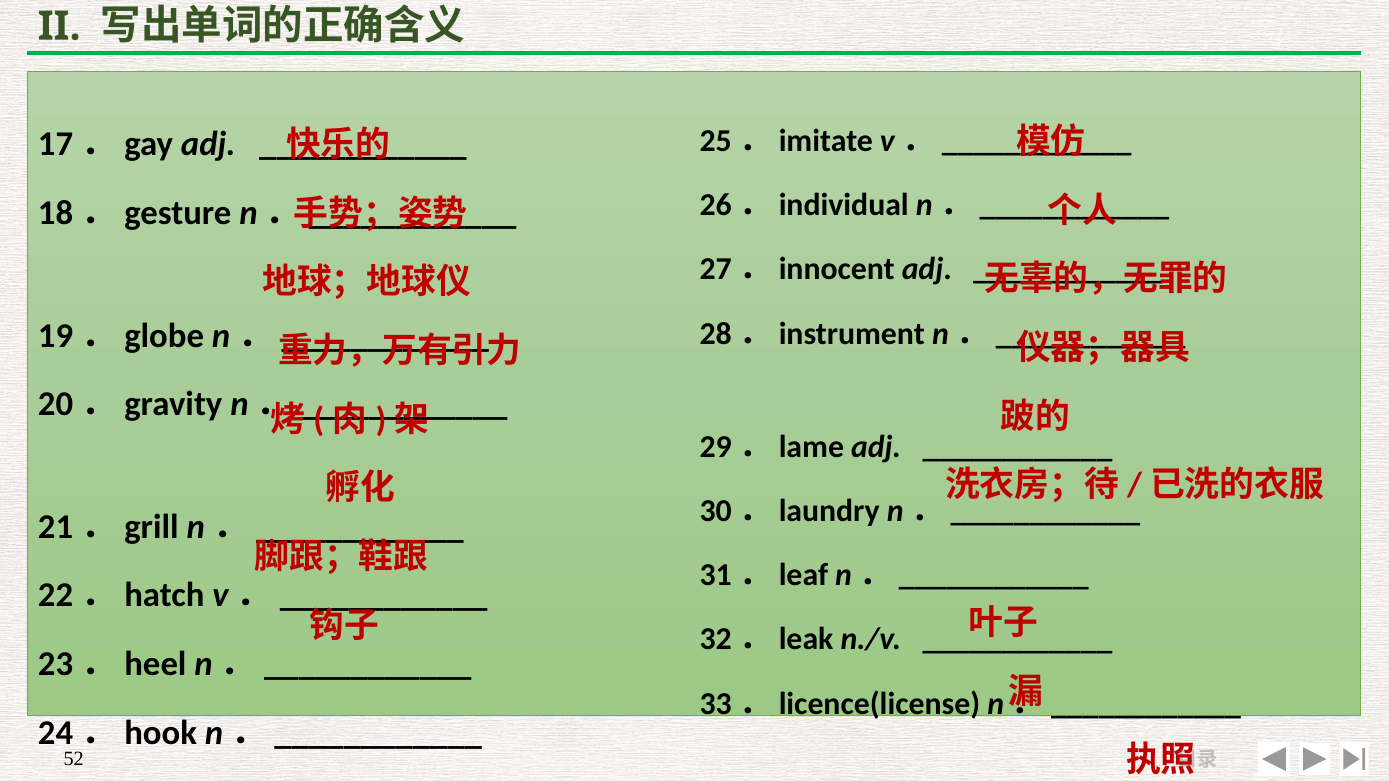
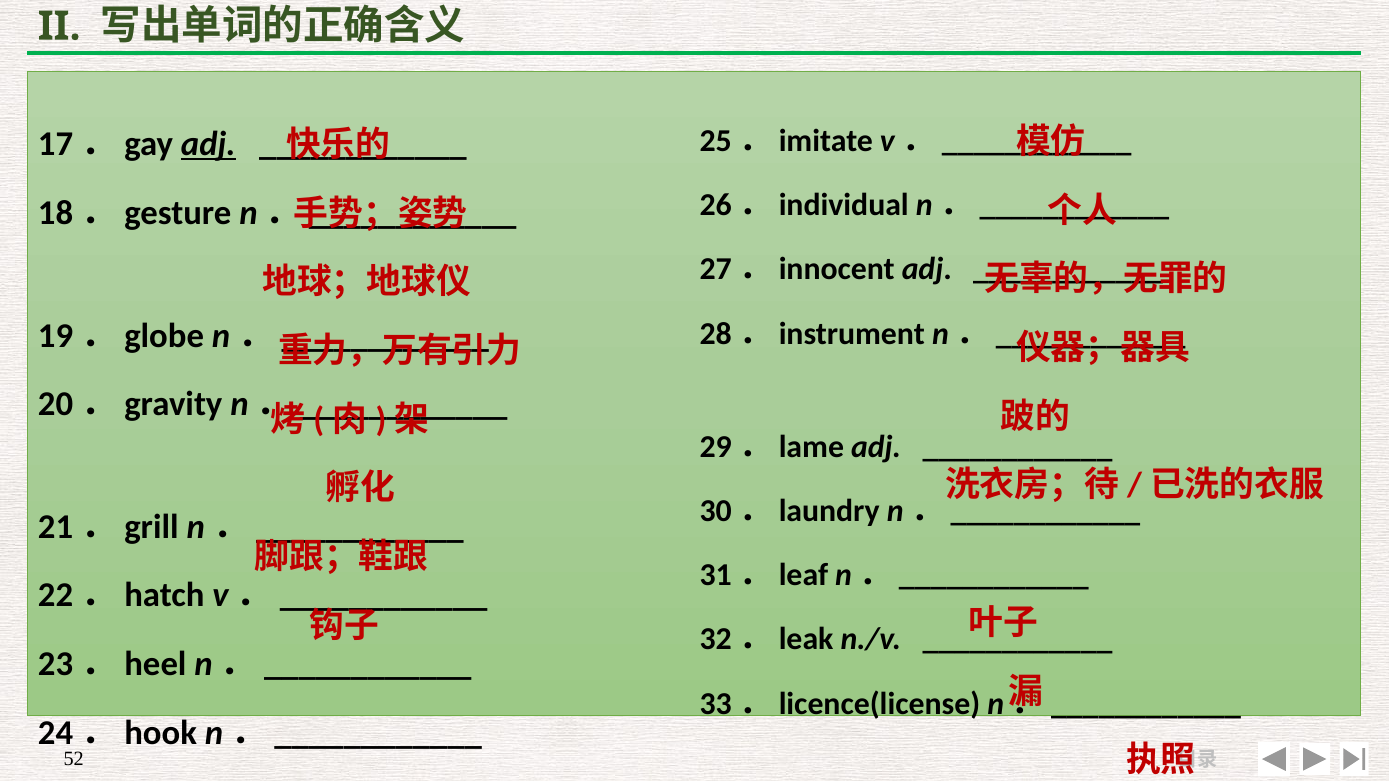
adj underline: none -> present (208, 144)
